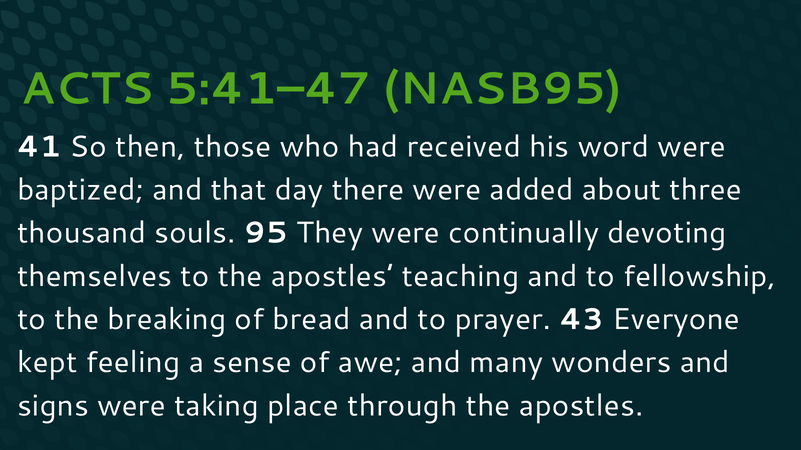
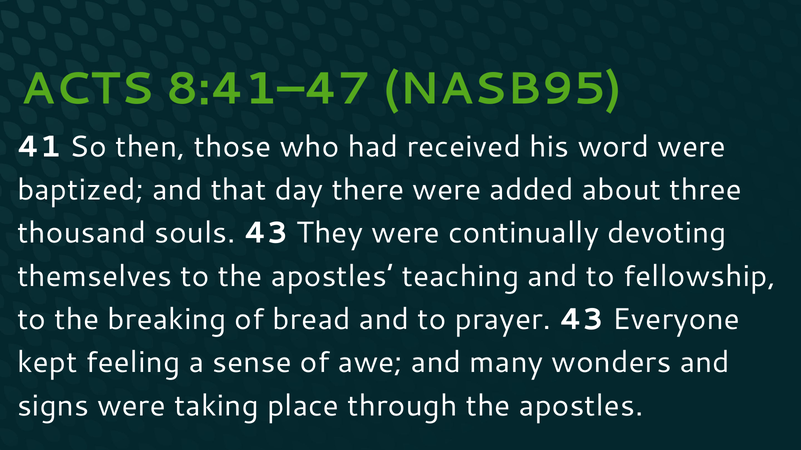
5:41–47: 5:41–47 -> 8:41–47 (268, 89)
souls 95: 95 -> 43 (266, 233)
